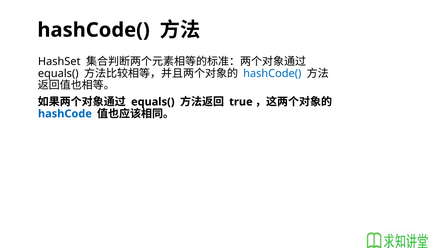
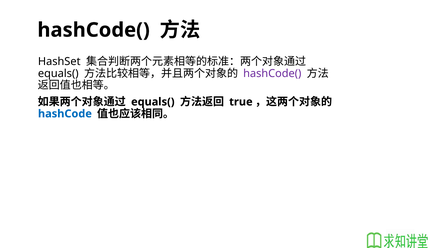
hashCode( colour: blue -> purple (272, 73)
